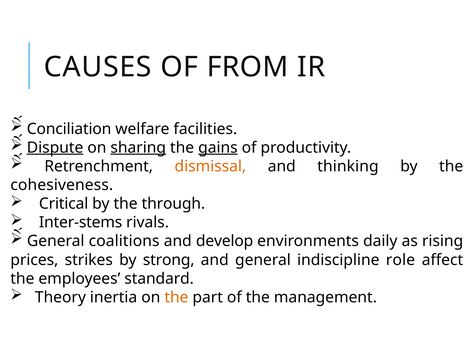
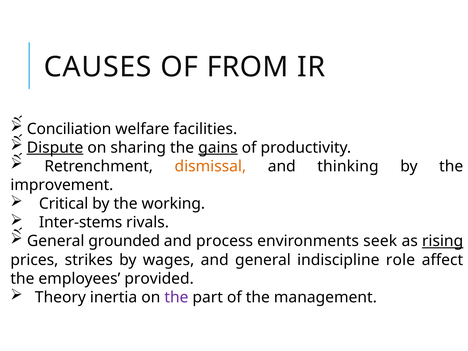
sharing underline: present -> none (138, 148)
cohesiveness: cohesiveness -> improvement (62, 185)
through: through -> working (173, 204)
coalitions: coalitions -> grounded (124, 241)
develop: develop -> process (225, 241)
daily: daily -> seek (380, 241)
rising underline: none -> present (443, 241)
strong: strong -> wages (169, 260)
standard: standard -> provided (159, 279)
the colour: orange -> purple (176, 297)
